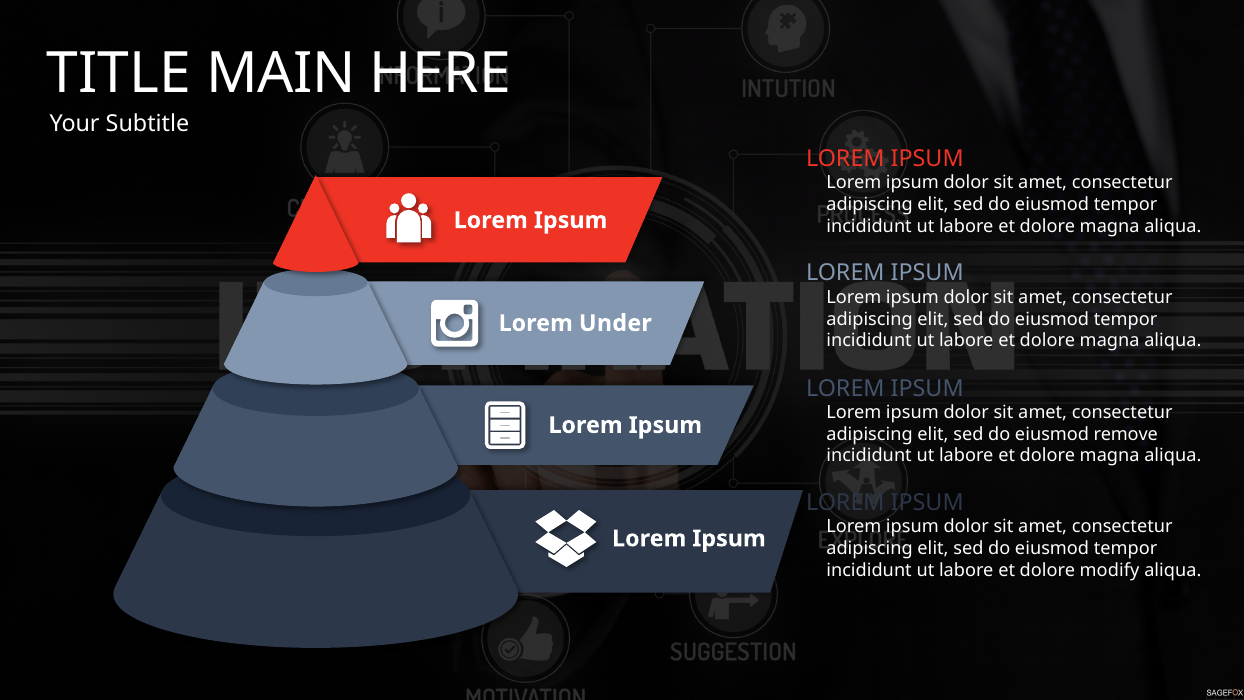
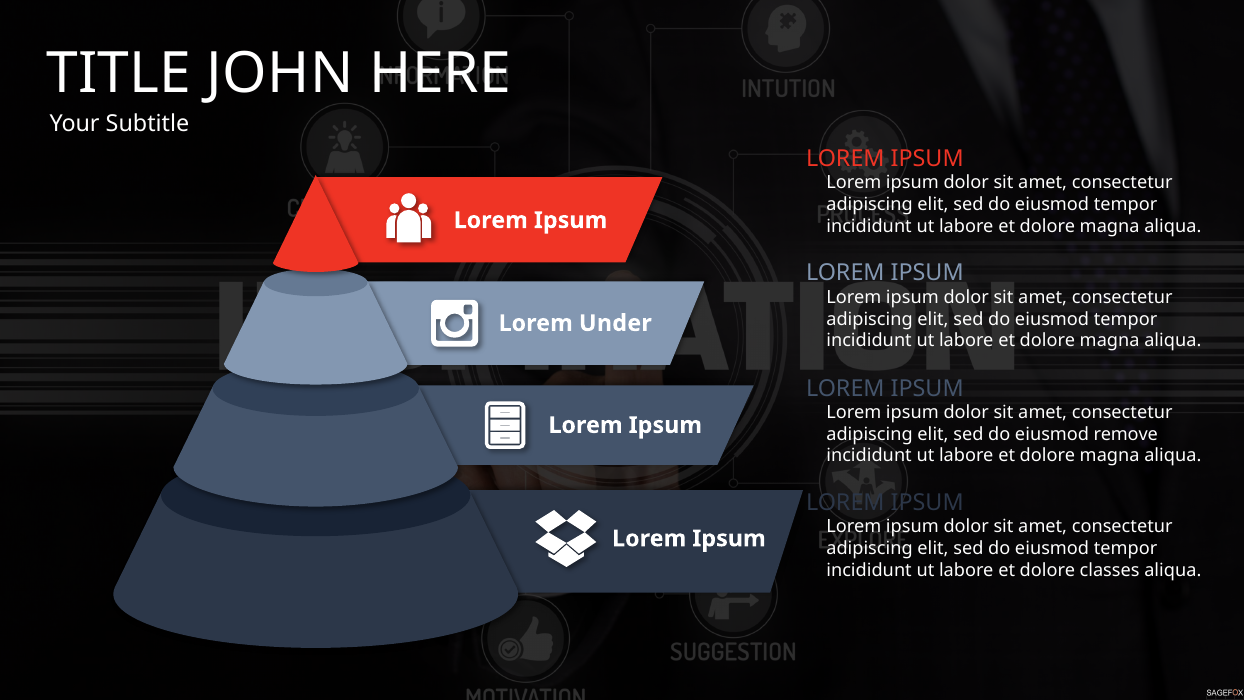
MAIN: MAIN -> JOHN (280, 74)
modify: modify -> classes (1110, 570)
